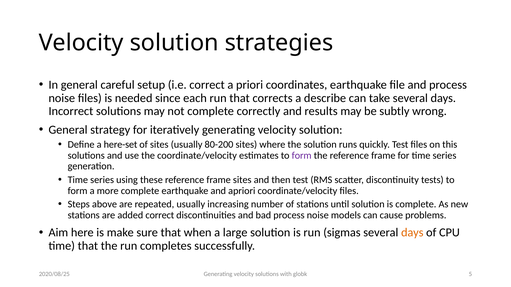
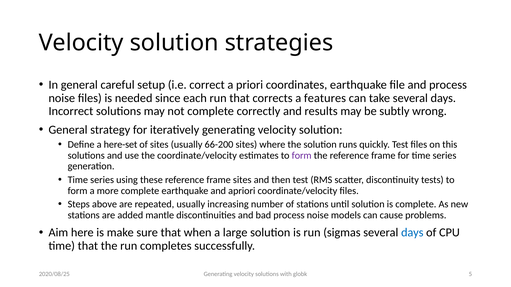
describe: describe -> features (325, 98)
80-200: 80-200 -> 66-200 (219, 145)
added correct: correct -> mantle (160, 216)
days colour: orange -> blue (412, 233)
